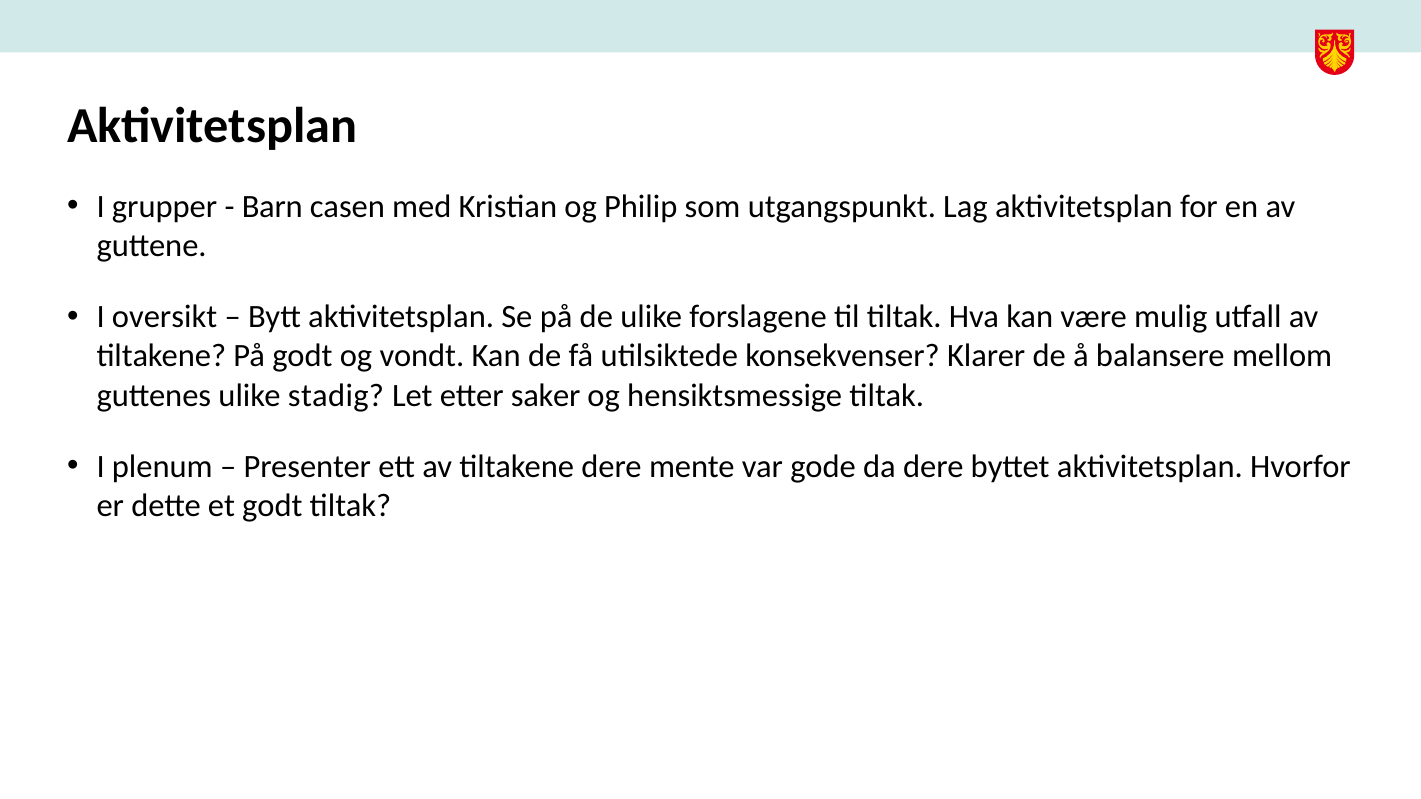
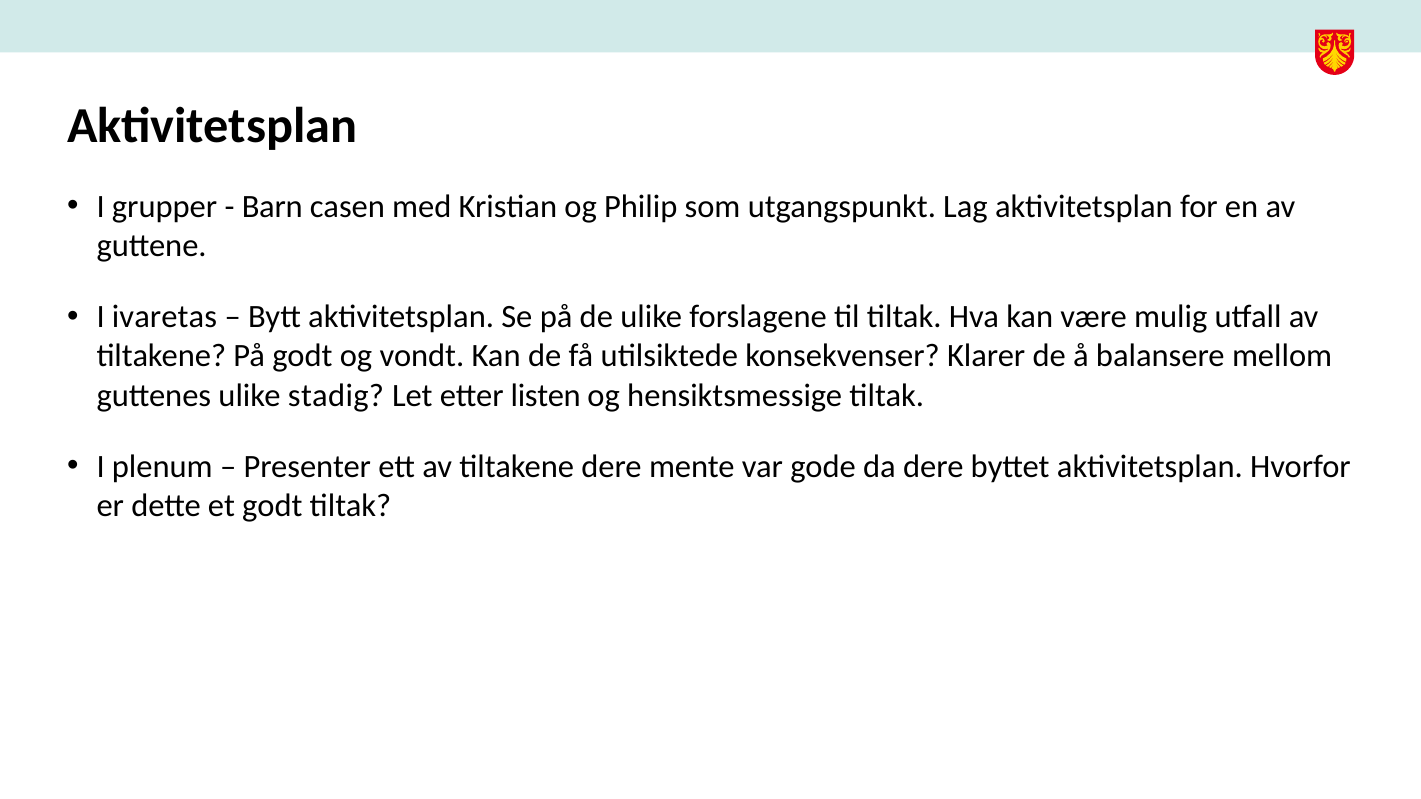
oversikt: oversikt -> ivaretas (165, 317)
saker: saker -> listen (546, 395)
